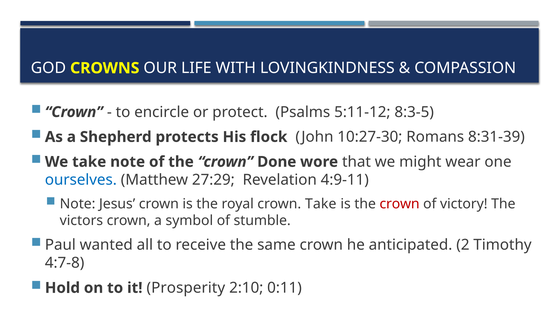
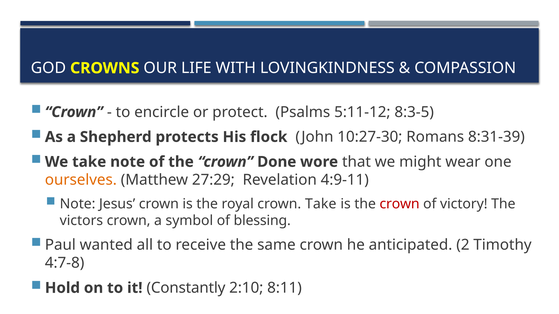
ourselves colour: blue -> orange (81, 180)
stumble: stumble -> blessing (262, 221)
Prosperity: Prosperity -> Constantly (186, 288)
0:11: 0:11 -> 8:11 (285, 288)
